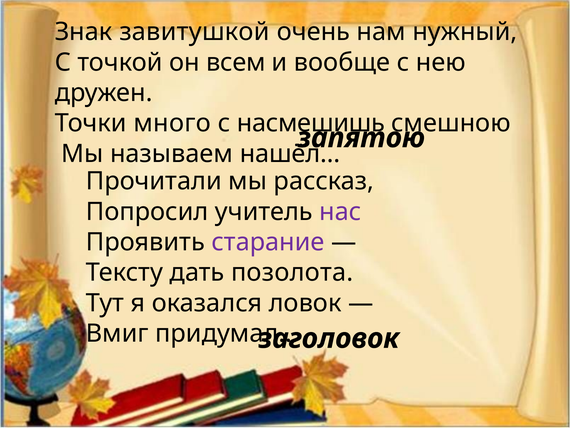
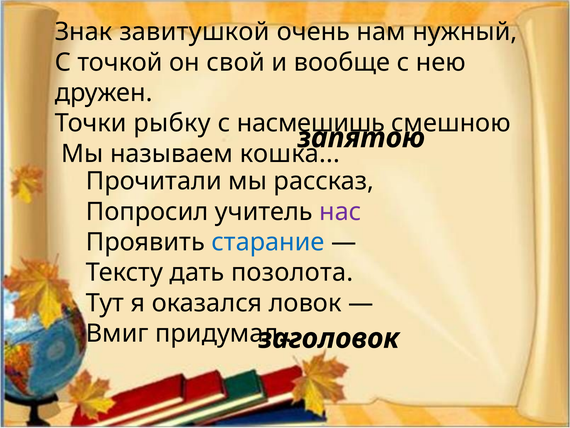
всем: всем -> свой (236, 62)
много: много -> рыбку (172, 123)
нашёл: нашёл -> кошка (290, 154)
старание colour: purple -> blue (268, 242)
